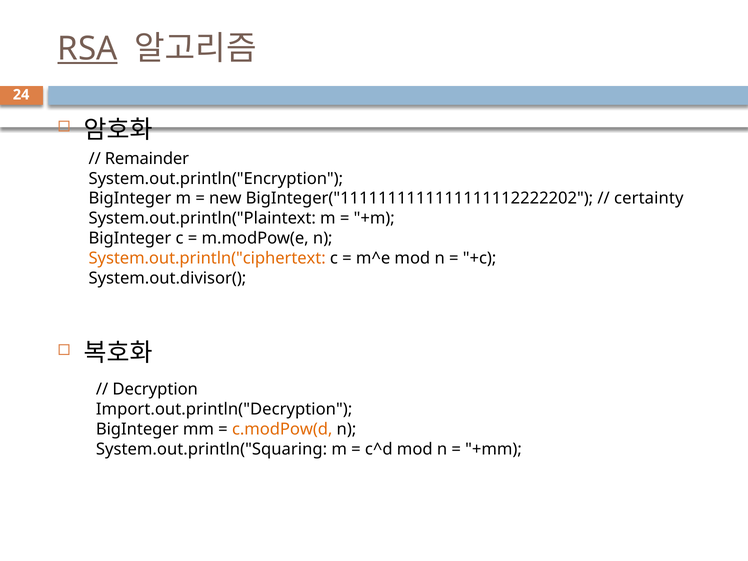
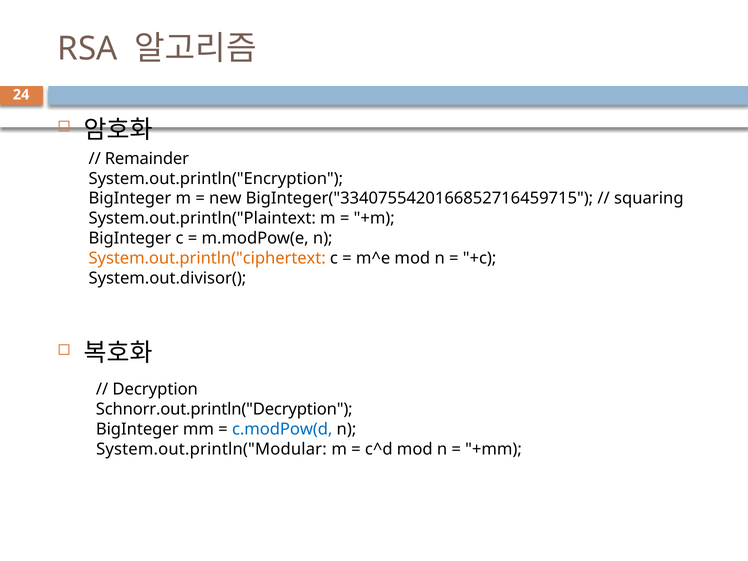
RSA underline: present -> none (88, 49)
BigInteger("1111111111111111112222202: BigInteger("1111111111111111112222202 -> BigInteger("3340755420166852716459715 (419, 198)
certainty: certainty -> squaring (649, 198)
Import.out.println("Decryption: Import.out.println("Decryption -> Schnorr.out.println("Decryption (224, 409)
c.modPow(d colour: orange -> blue (282, 429)
System.out.println("Squaring: System.out.println("Squaring -> System.out.println("Modular (211, 449)
